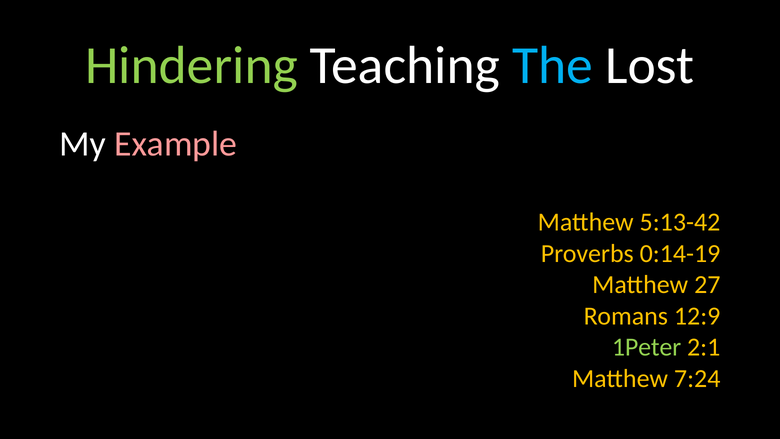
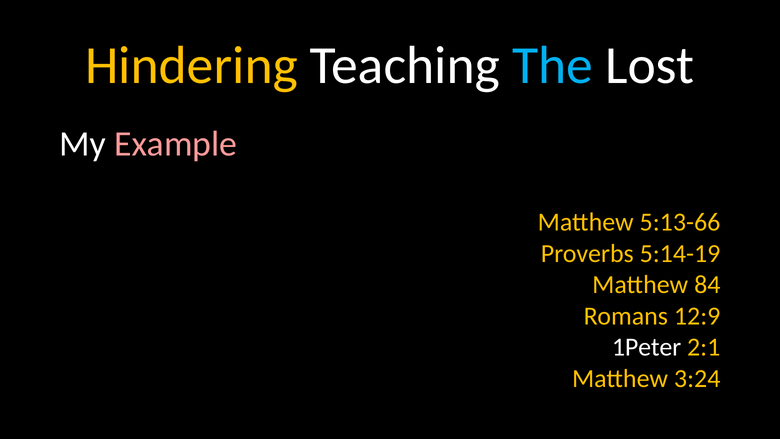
Hindering colour: light green -> yellow (191, 65)
5:13-42: 5:13-42 -> 5:13-66 (680, 222)
0:14-19: 0:14-19 -> 5:14-19 (680, 254)
27: 27 -> 84 (707, 285)
1Peter colour: light green -> white (647, 347)
7:24: 7:24 -> 3:24 (697, 378)
